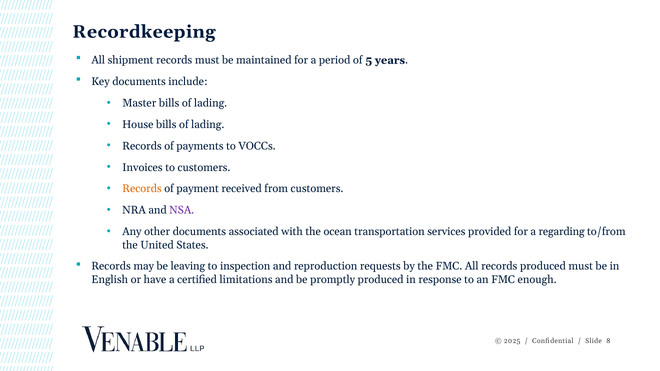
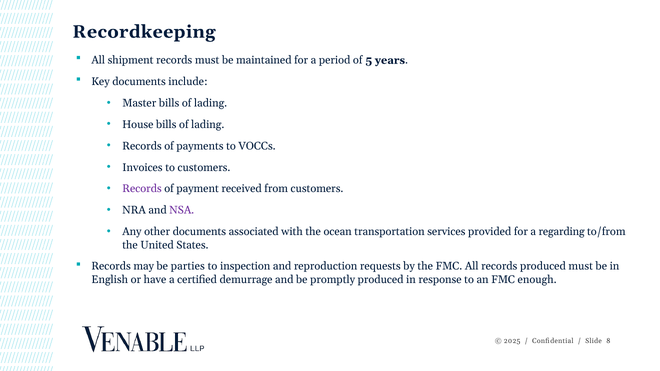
Records colour: orange -> purple (142, 189)
leaving: leaving -> parties (188, 267)
limitations: limitations -> demurrage (246, 280)
